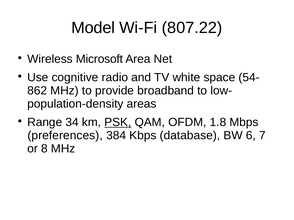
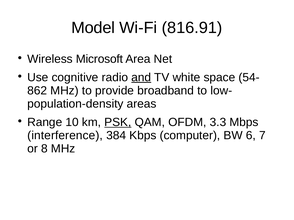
807.22: 807.22 -> 816.91 (192, 28)
and underline: none -> present (141, 78)
34: 34 -> 10 (72, 122)
1.8: 1.8 -> 3.3 (218, 122)
preferences: preferences -> interference (65, 136)
database: database -> computer (190, 136)
